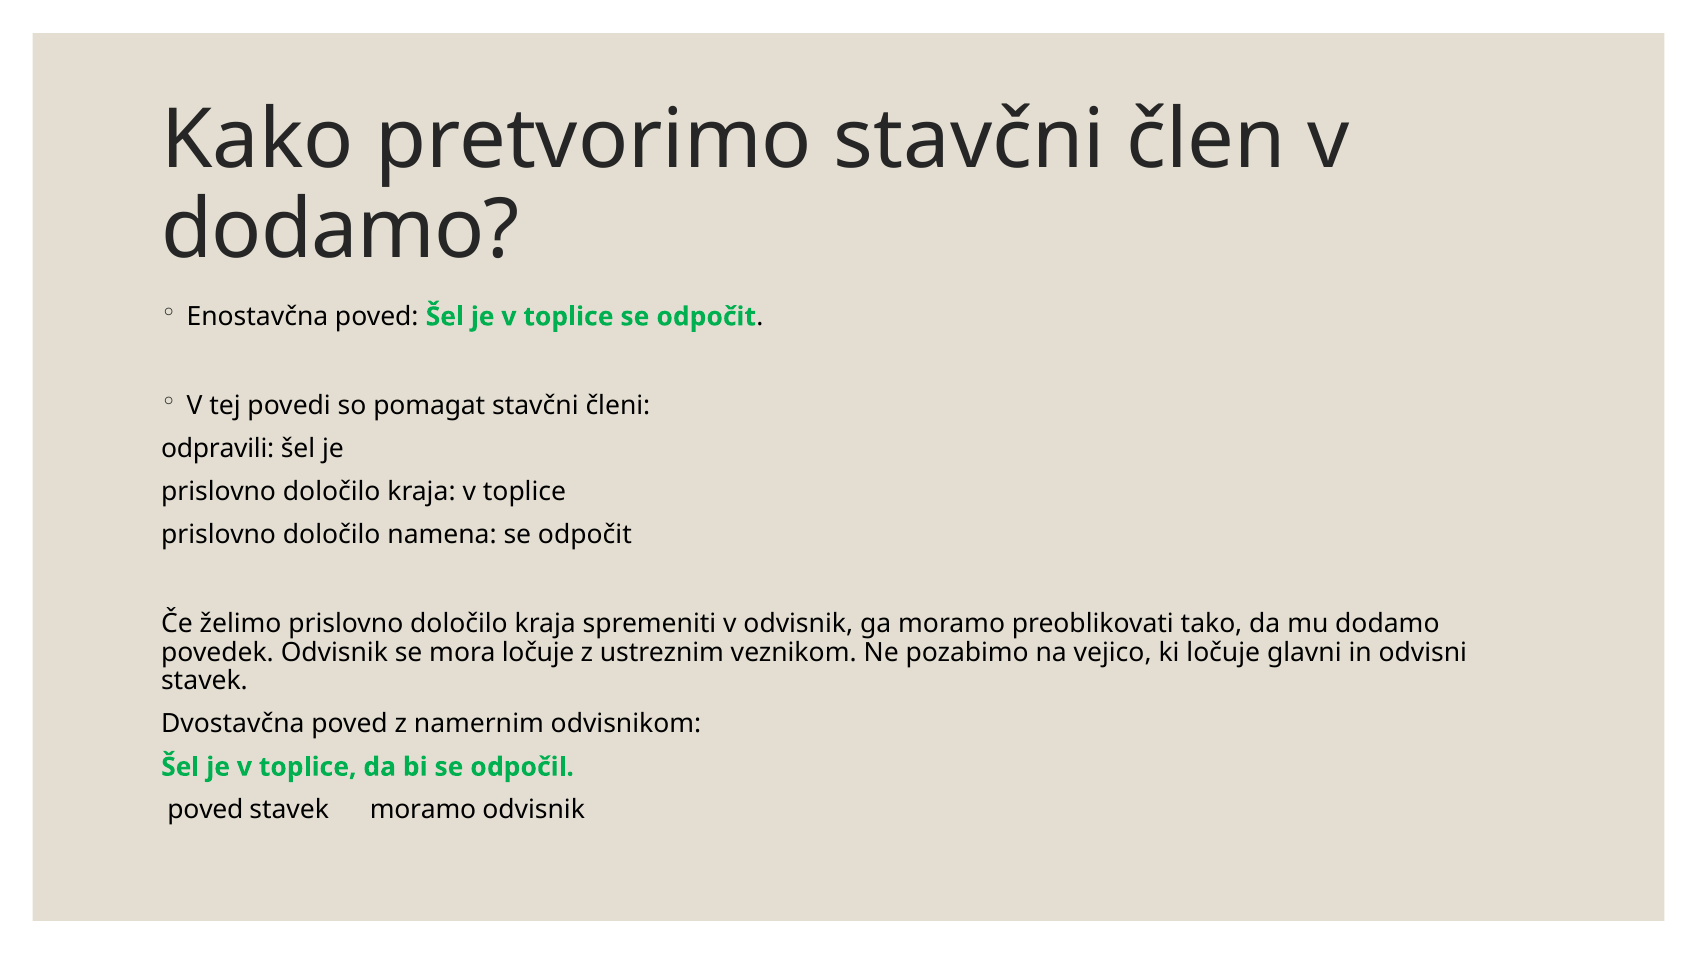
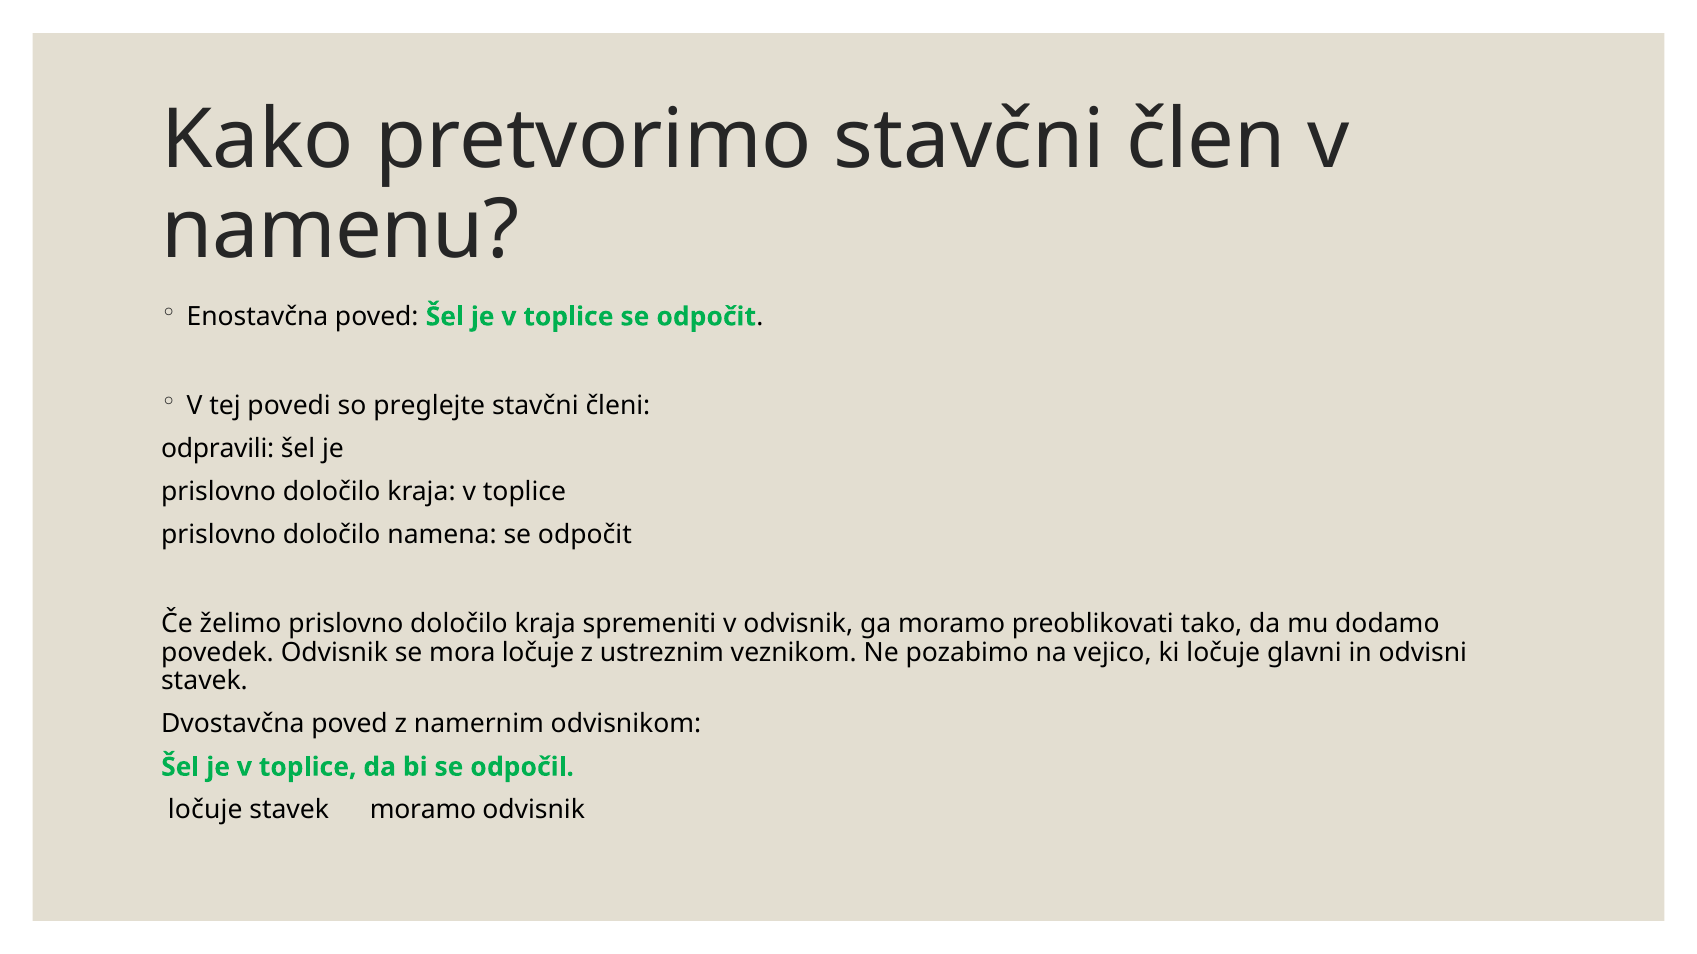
dodamo: dodamo -> namenu (340, 230)
pomagat: pomagat -> preglejte (429, 406)
poved: poved -> ločuje (205, 810)
